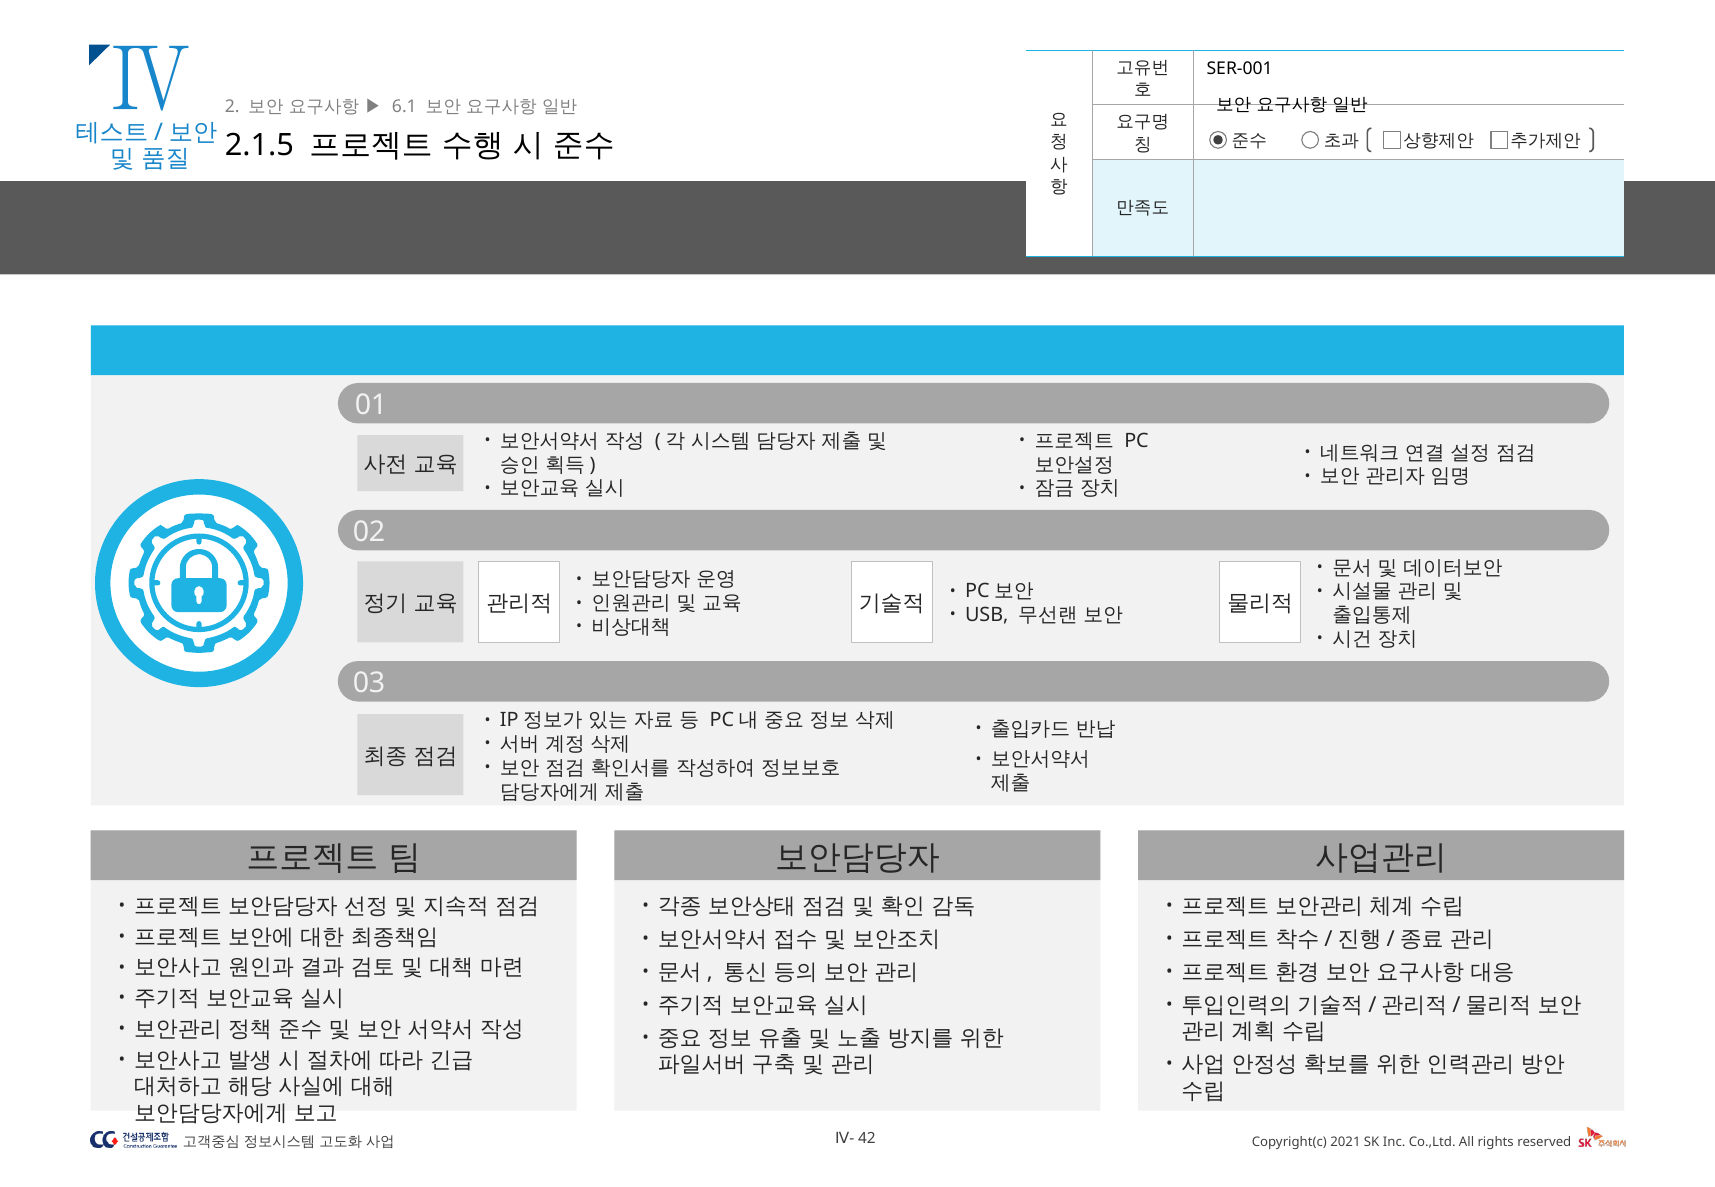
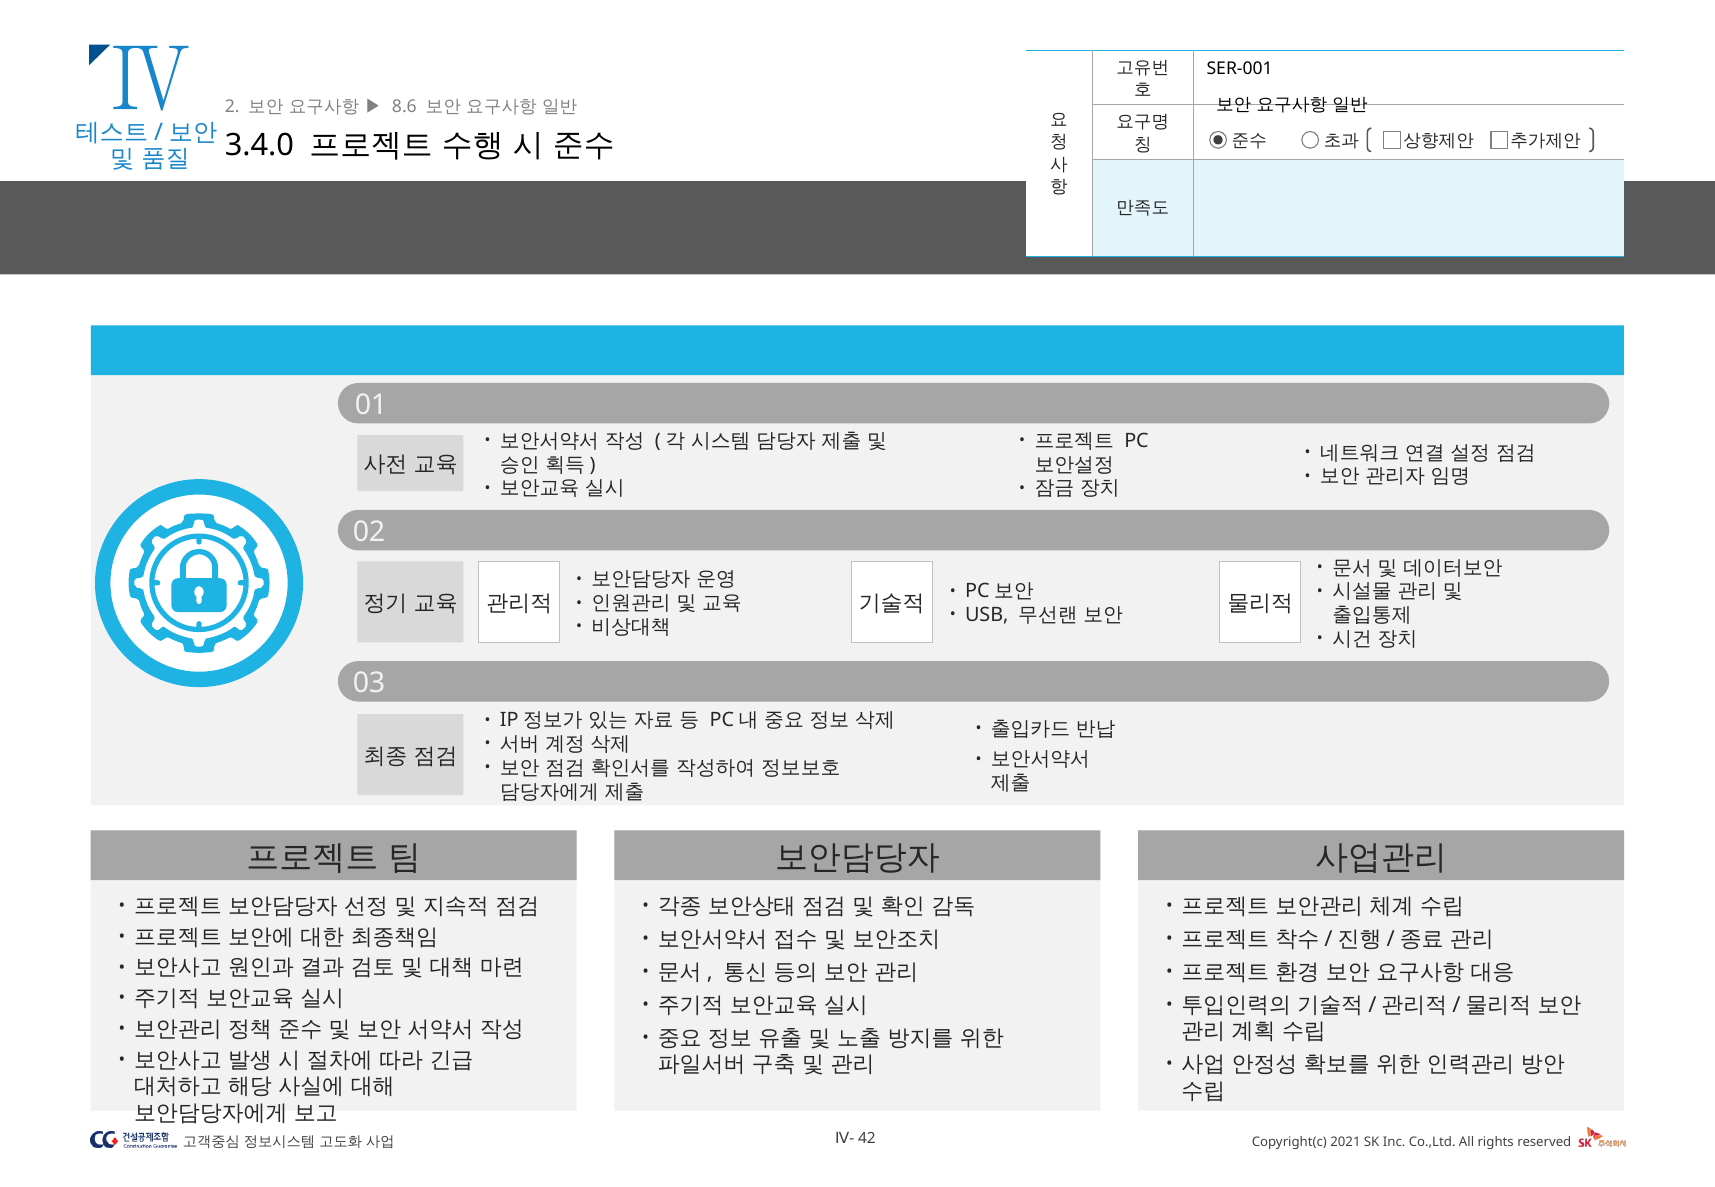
6.1: 6.1 -> 8.6 (404, 107)
2.1.5: 2.1.5 -> 3.4.0 (259, 145)
